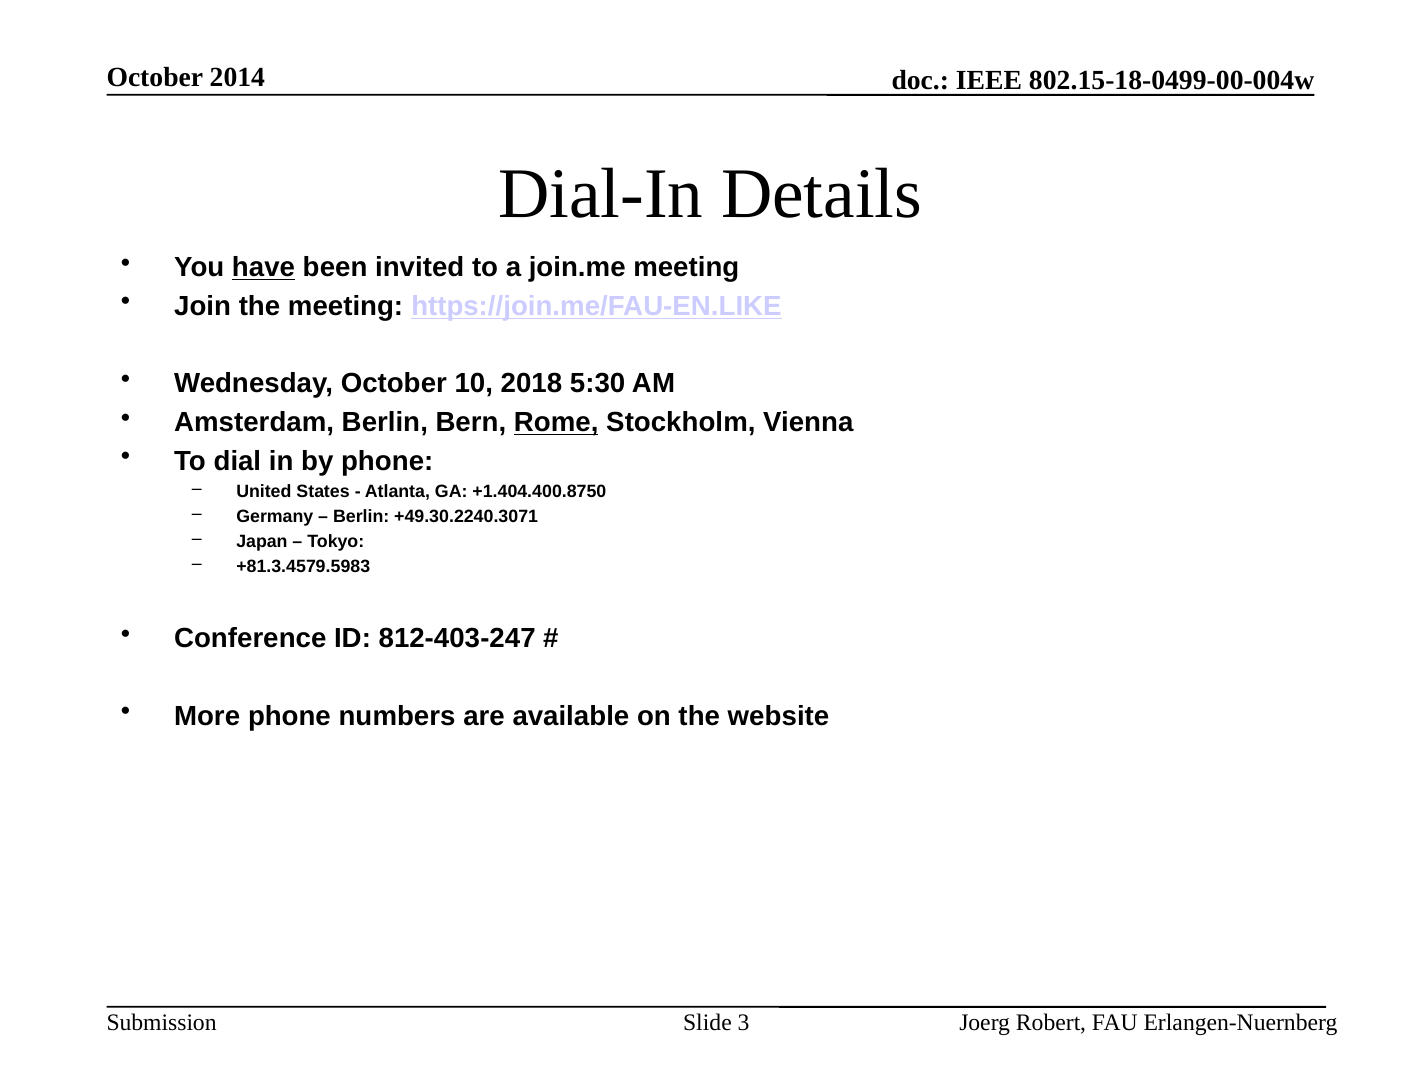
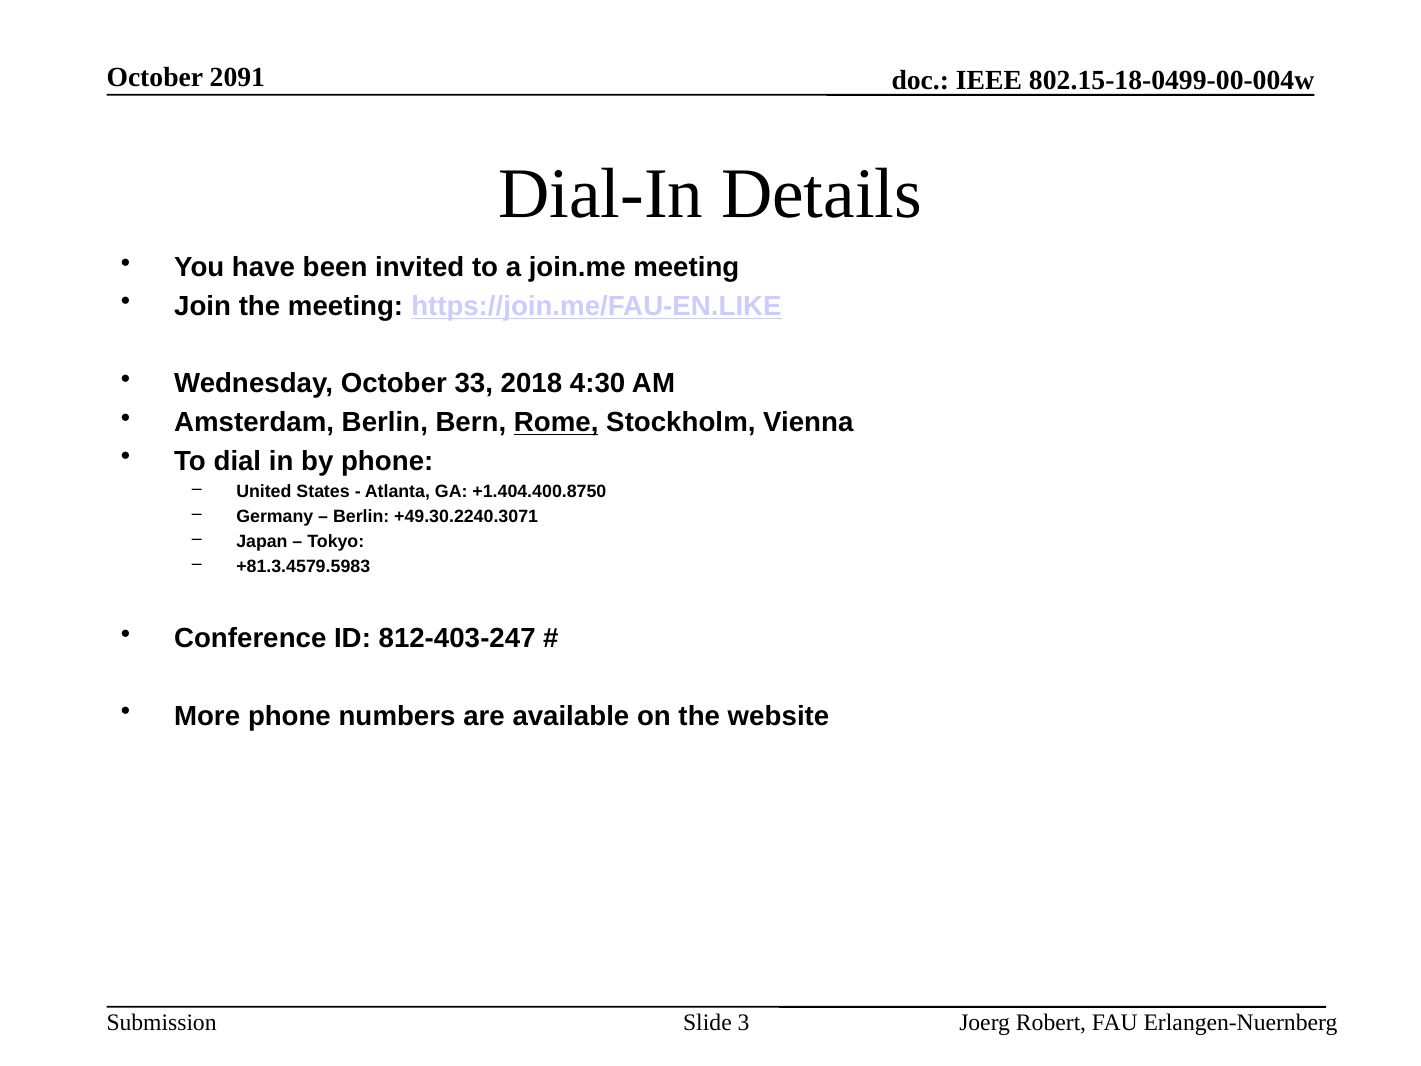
2014: 2014 -> 2091 (237, 78)
have underline: present -> none (264, 268)
10: 10 -> 33 (474, 384)
5:30: 5:30 -> 4:30 (598, 384)
